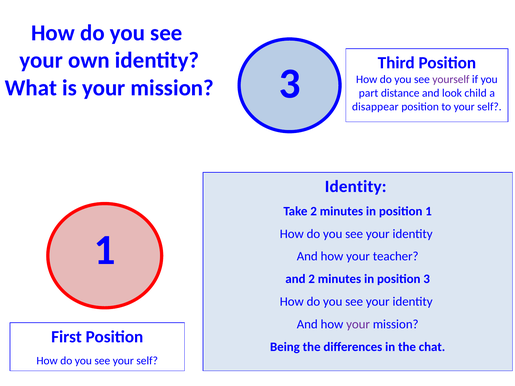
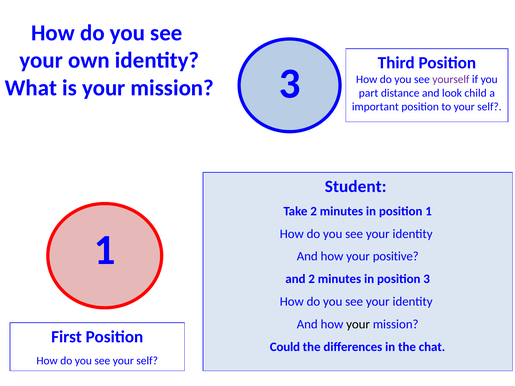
disappear: disappear -> important (375, 107)
Identity: Identity -> Student (356, 186)
teacher: teacher -> positive (396, 257)
your colour: purple -> black (358, 324)
Being: Being -> Could (285, 347)
